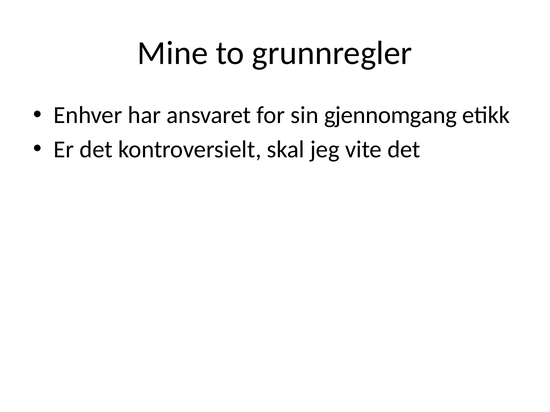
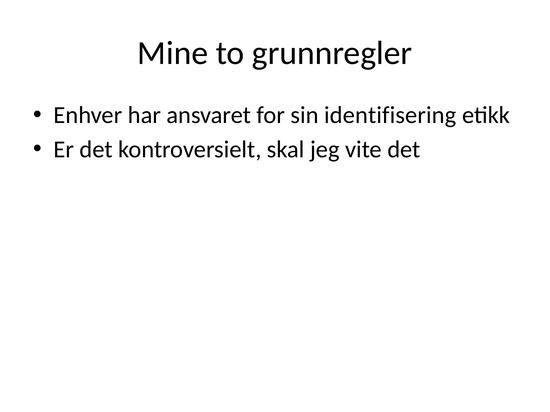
gjennomgang: gjennomgang -> identifisering (390, 115)
